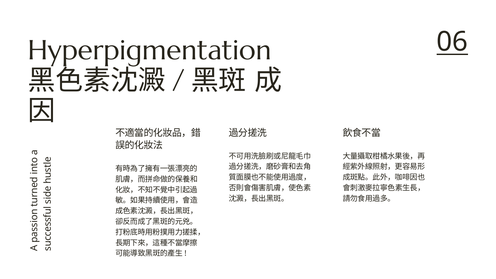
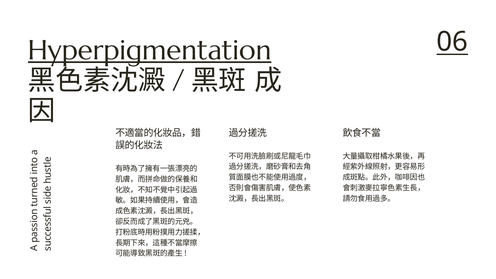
Hyperpigmentation underline: none -> present (150, 50)
